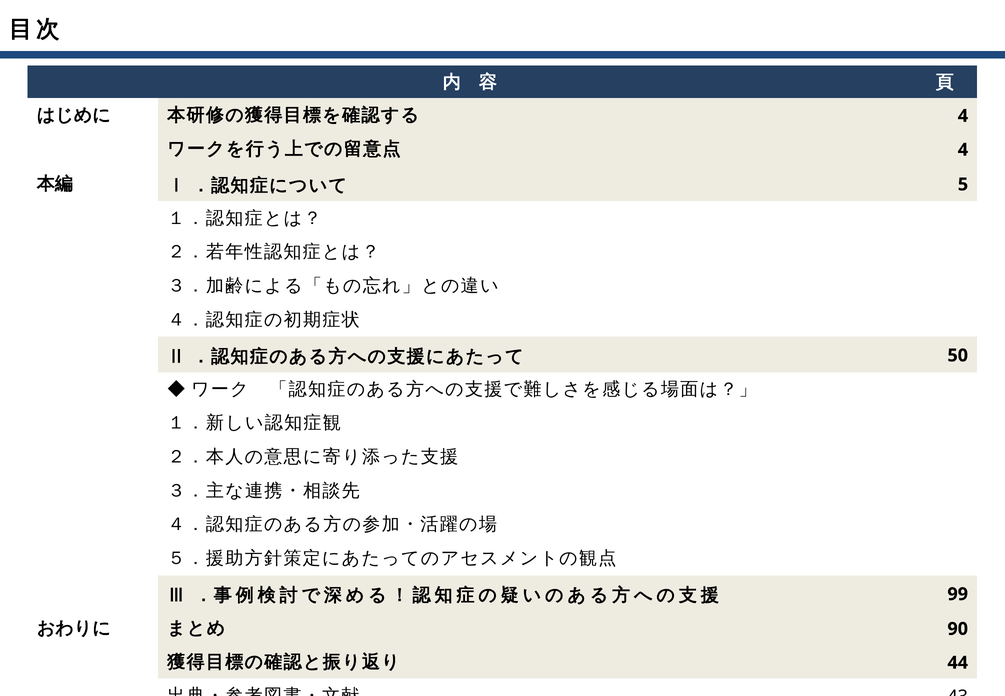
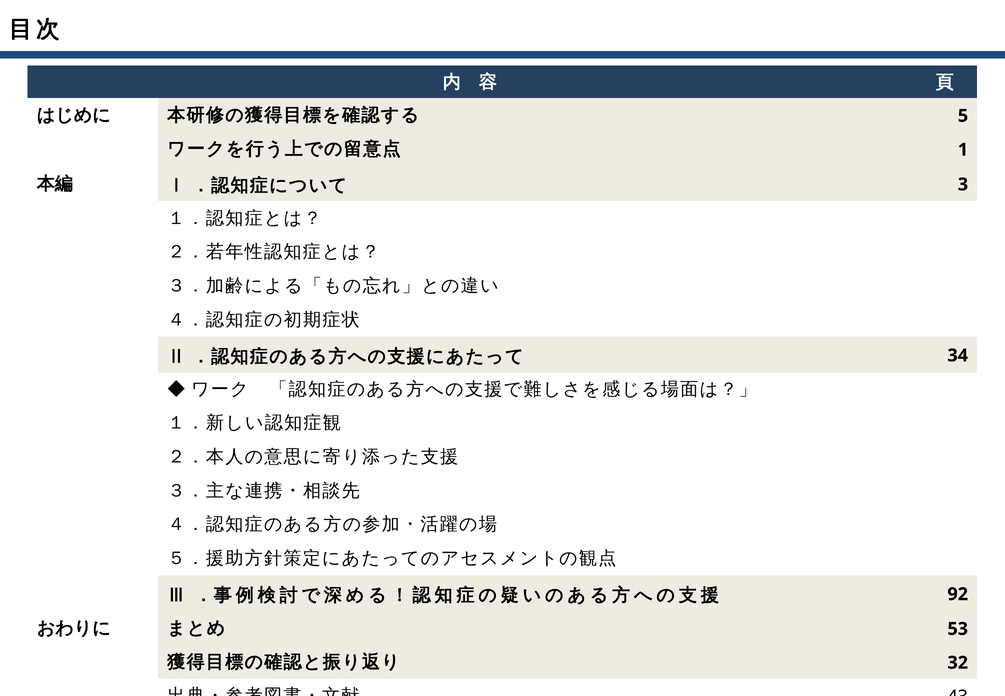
4: 4 -> 5 (963, 116)
4: 4 -> 1 (963, 150)
5: 5 -> 3 (963, 184)
50: 50 -> 34 (958, 355)
99: 99 -> 92 (958, 594)
90: 90 -> 53 (958, 629)
44: 44 -> 32 (958, 663)
